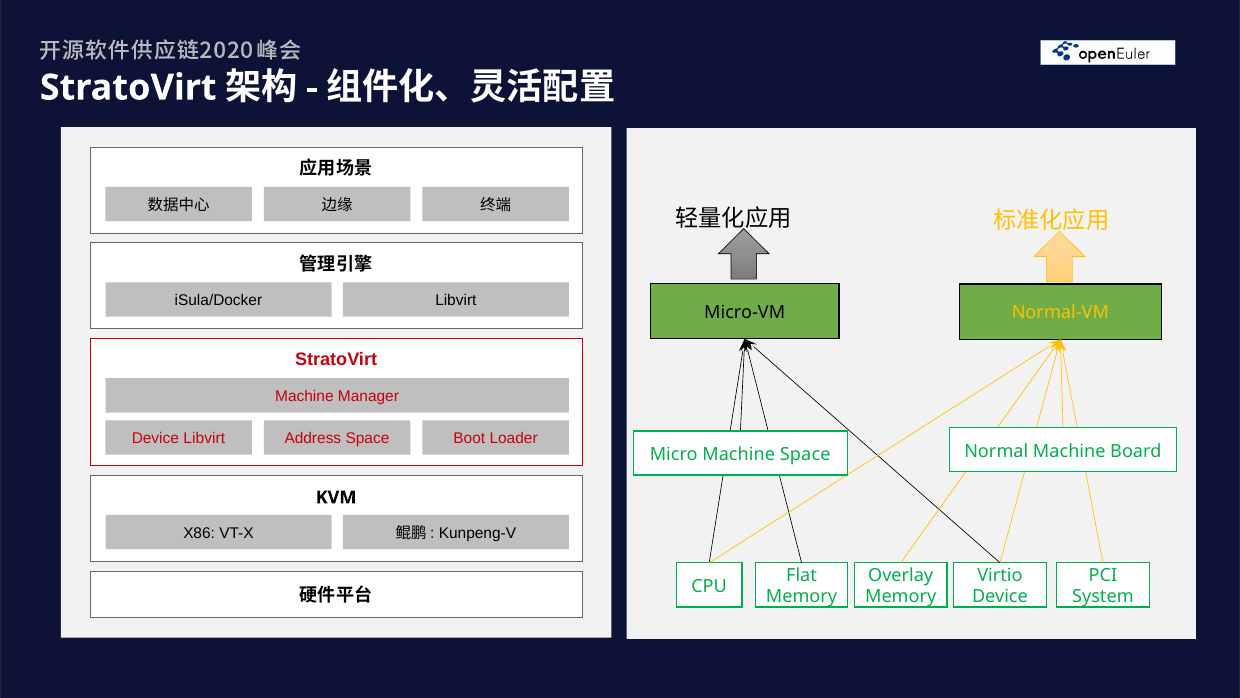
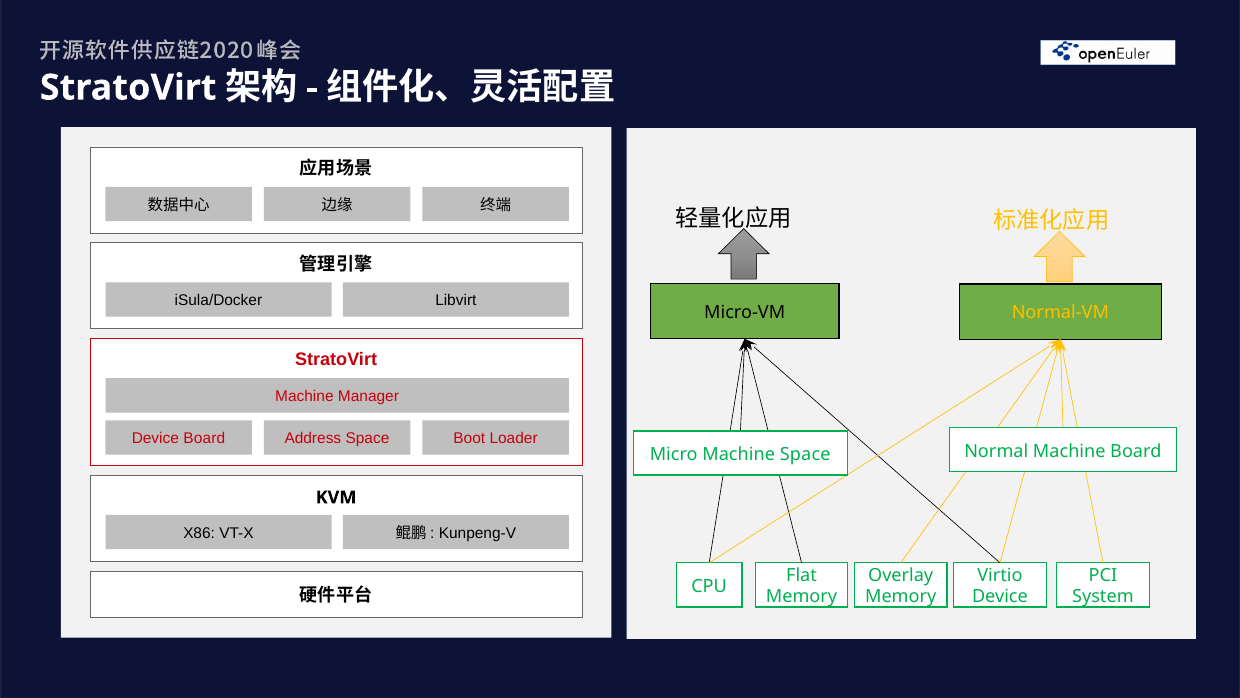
Device Libvirt: Libvirt -> Board (204, 438)
